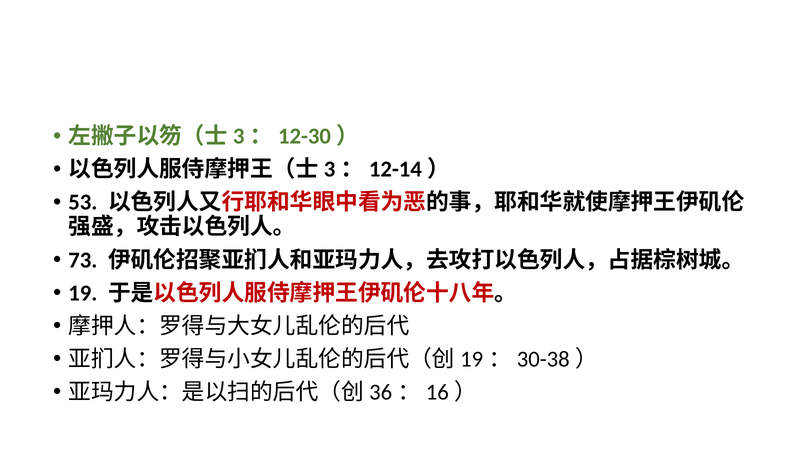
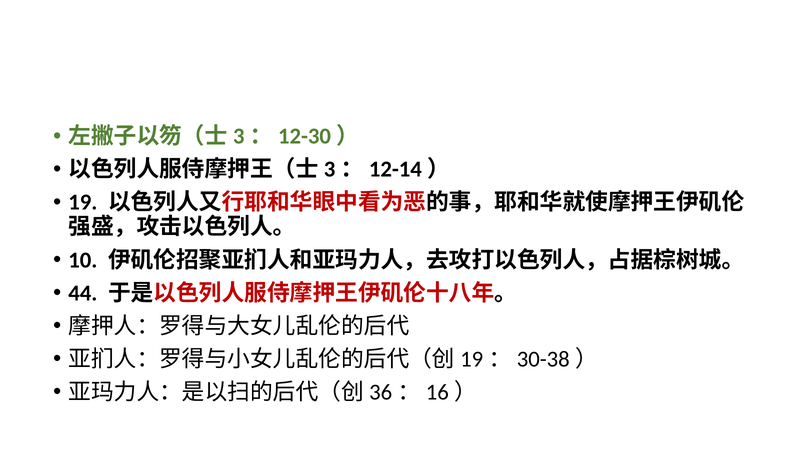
53: 53 -> 19 (83, 202)
73: 73 -> 10 (83, 260)
19: 19 -> 44 (83, 293)
